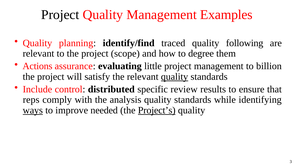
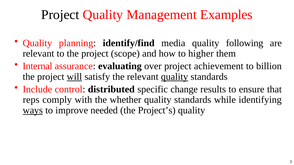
traced: traced -> media (173, 43)
degree: degree -> higher (201, 54)
Actions: Actions -> Internal (37, 66)
little: little -> over (153, 66)
project management: management -> achievement (219, 66)
will underline: none -> present (74, 77)
review: review -> change (184, 89)
analysis: analysis -> whether (126, 100)
Project’s underline: present -> none (157, 111)
